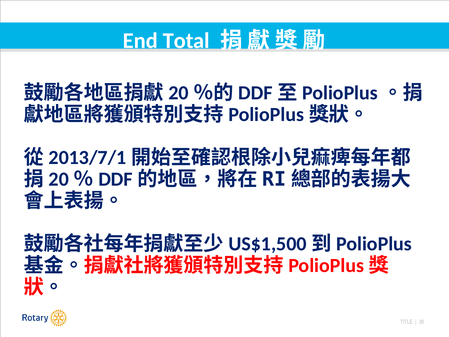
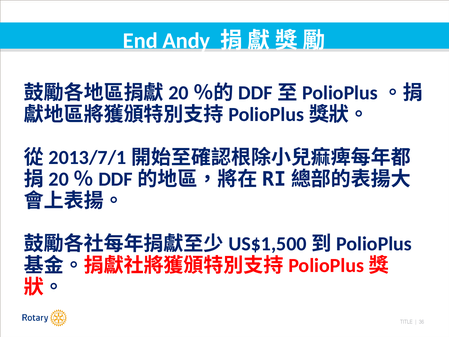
Total: Total -> Andy (186, 41)
